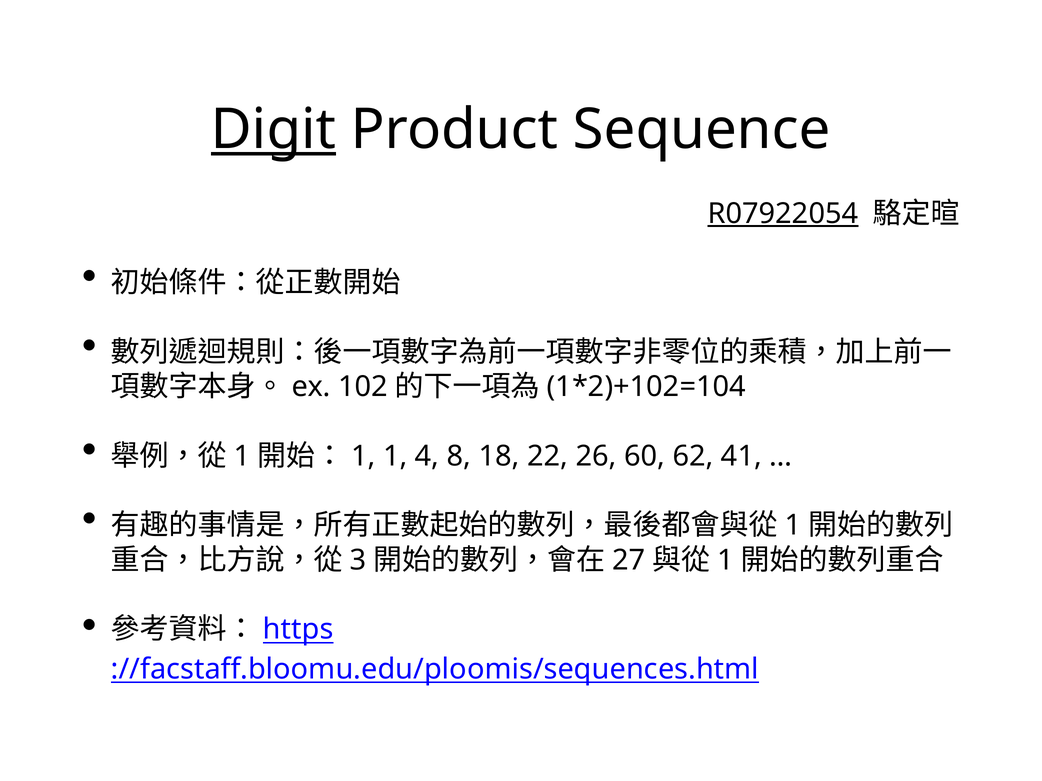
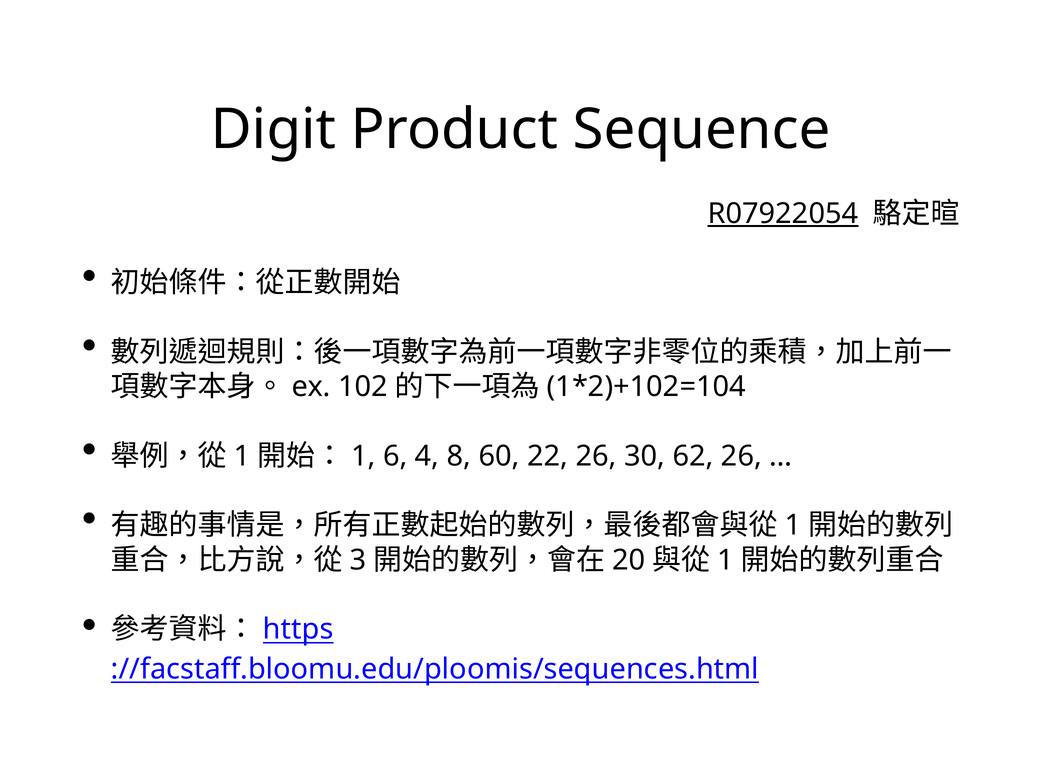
Digit underline: present -> none (273, 130)
1: 1 -> 6 (395, 456)
18: 18 -> 60 (499, 456)
60: 60 -> 30 (645, 456)
62 41: 41 -> 26 (741, 456)
27: 27 -> 20 (629, 560)
